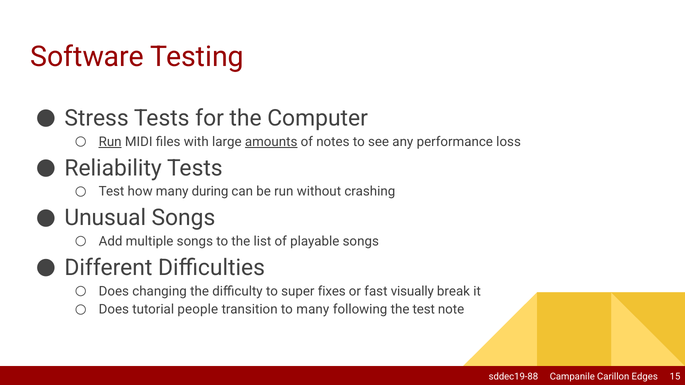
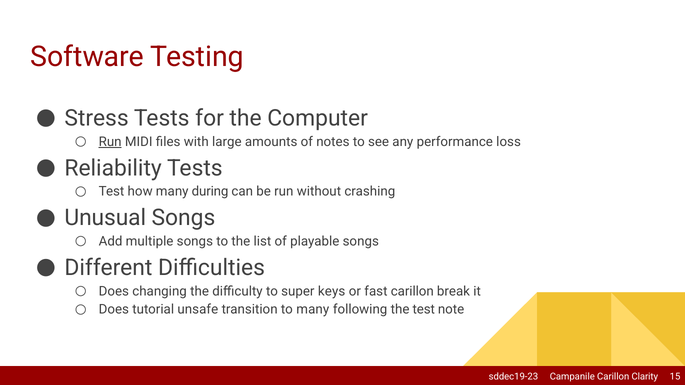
amounts underline: present -> none (271, 142)
fixes: fixes -> keys (332, 291)
fast visually: visually -> carillon (412, 291)
people: people -> unsafe (198, 310)
sddec19-88: sddec19-88 -> sddec19-23 (513, 377)
Edges: Edges -> Clarity (645, 377)
